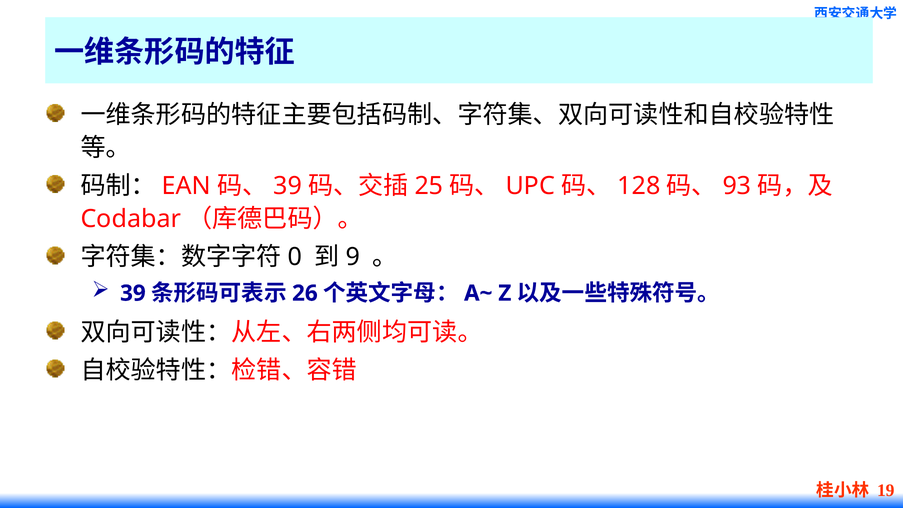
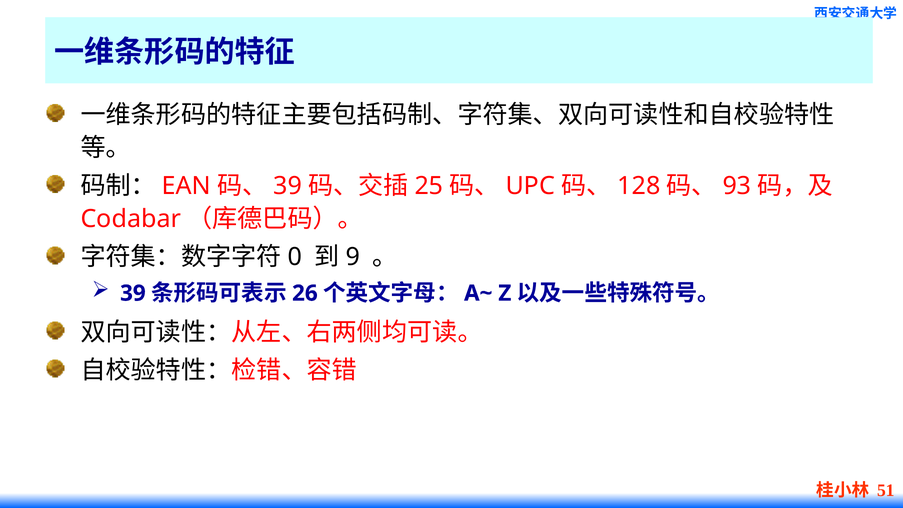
19: 19 -> 51 (886, 490)
